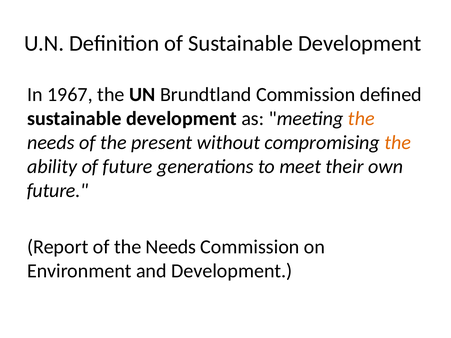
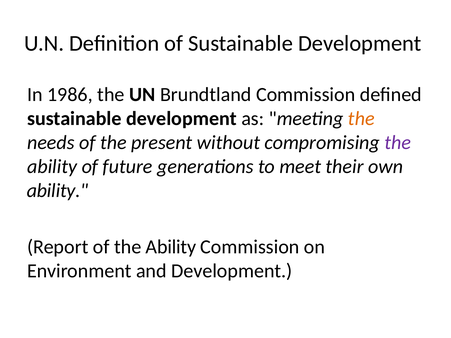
1967: 1967 -> 1986 (70, 95)
the colour: orange -> purple (398, 143)
future: future -> ability (57, 191)
of the Needs: Needs -> Ability (171, 247)
